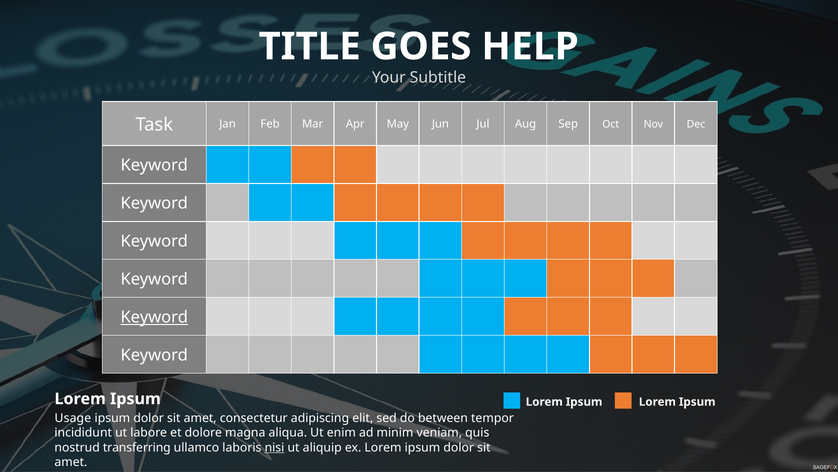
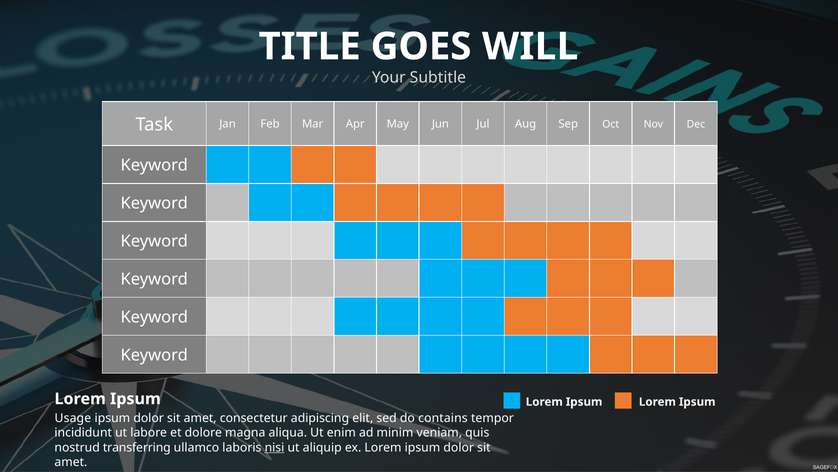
HELP: HELP -> WILL (530, 47)
Keyword underline: present -> none (154, 317)
between: between -> contains (443, 418)
